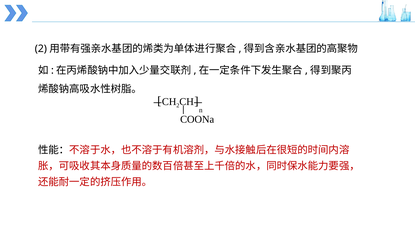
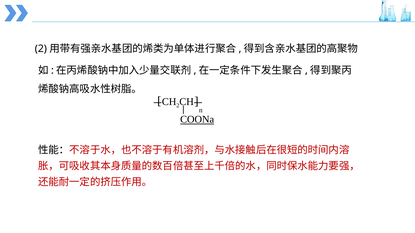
COONa underline: none -> present (197, 120)
